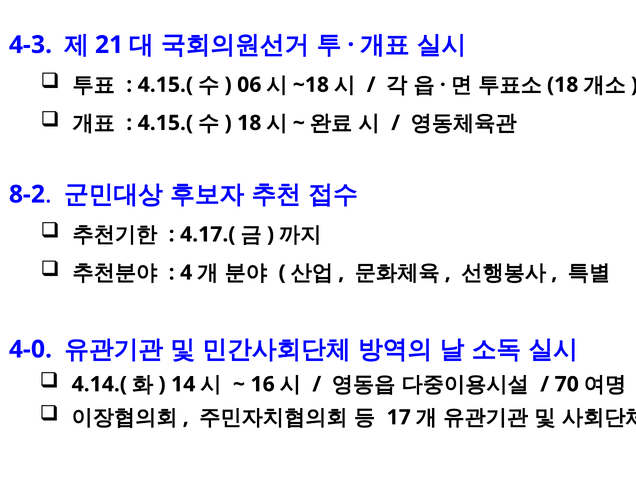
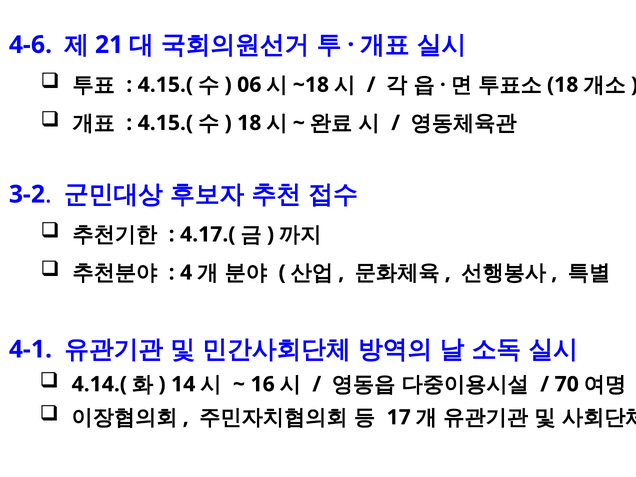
4-3: 4-3 -> 4-6 (30, 45)
8-2: 8-2 -> 3-2 (27, 194)
4-0: 4-0 -> 4-1 (30, 349)
